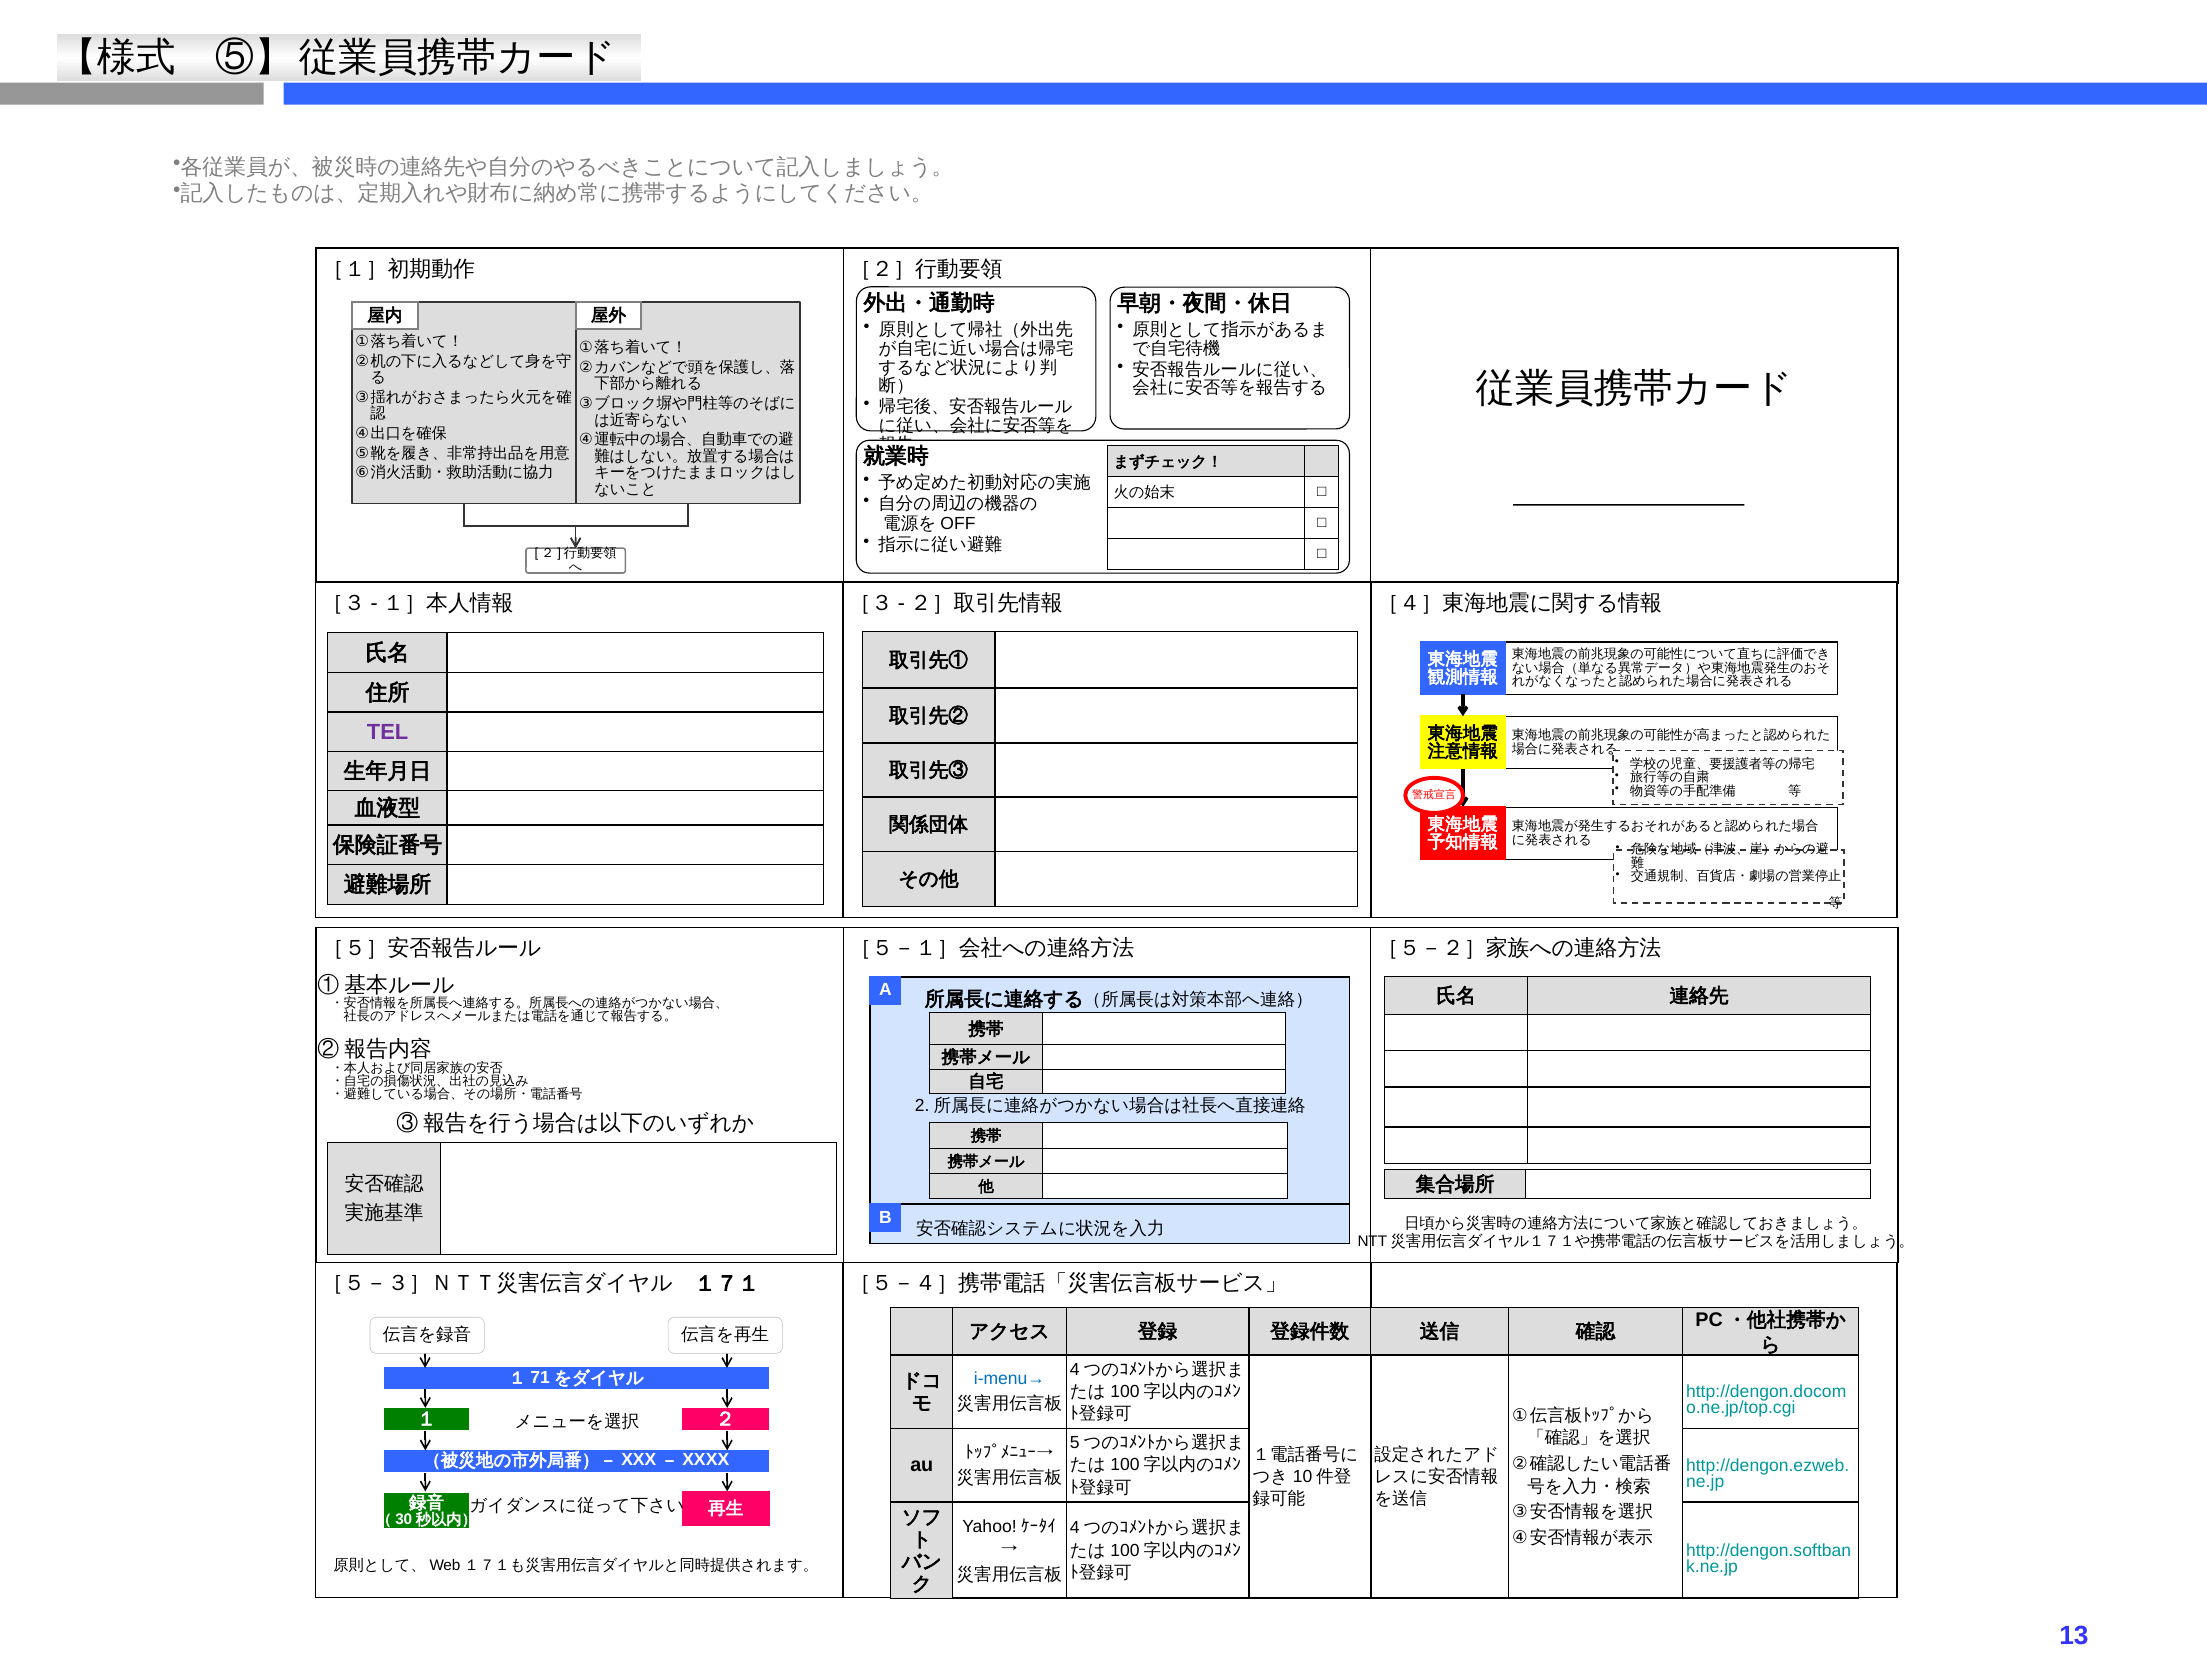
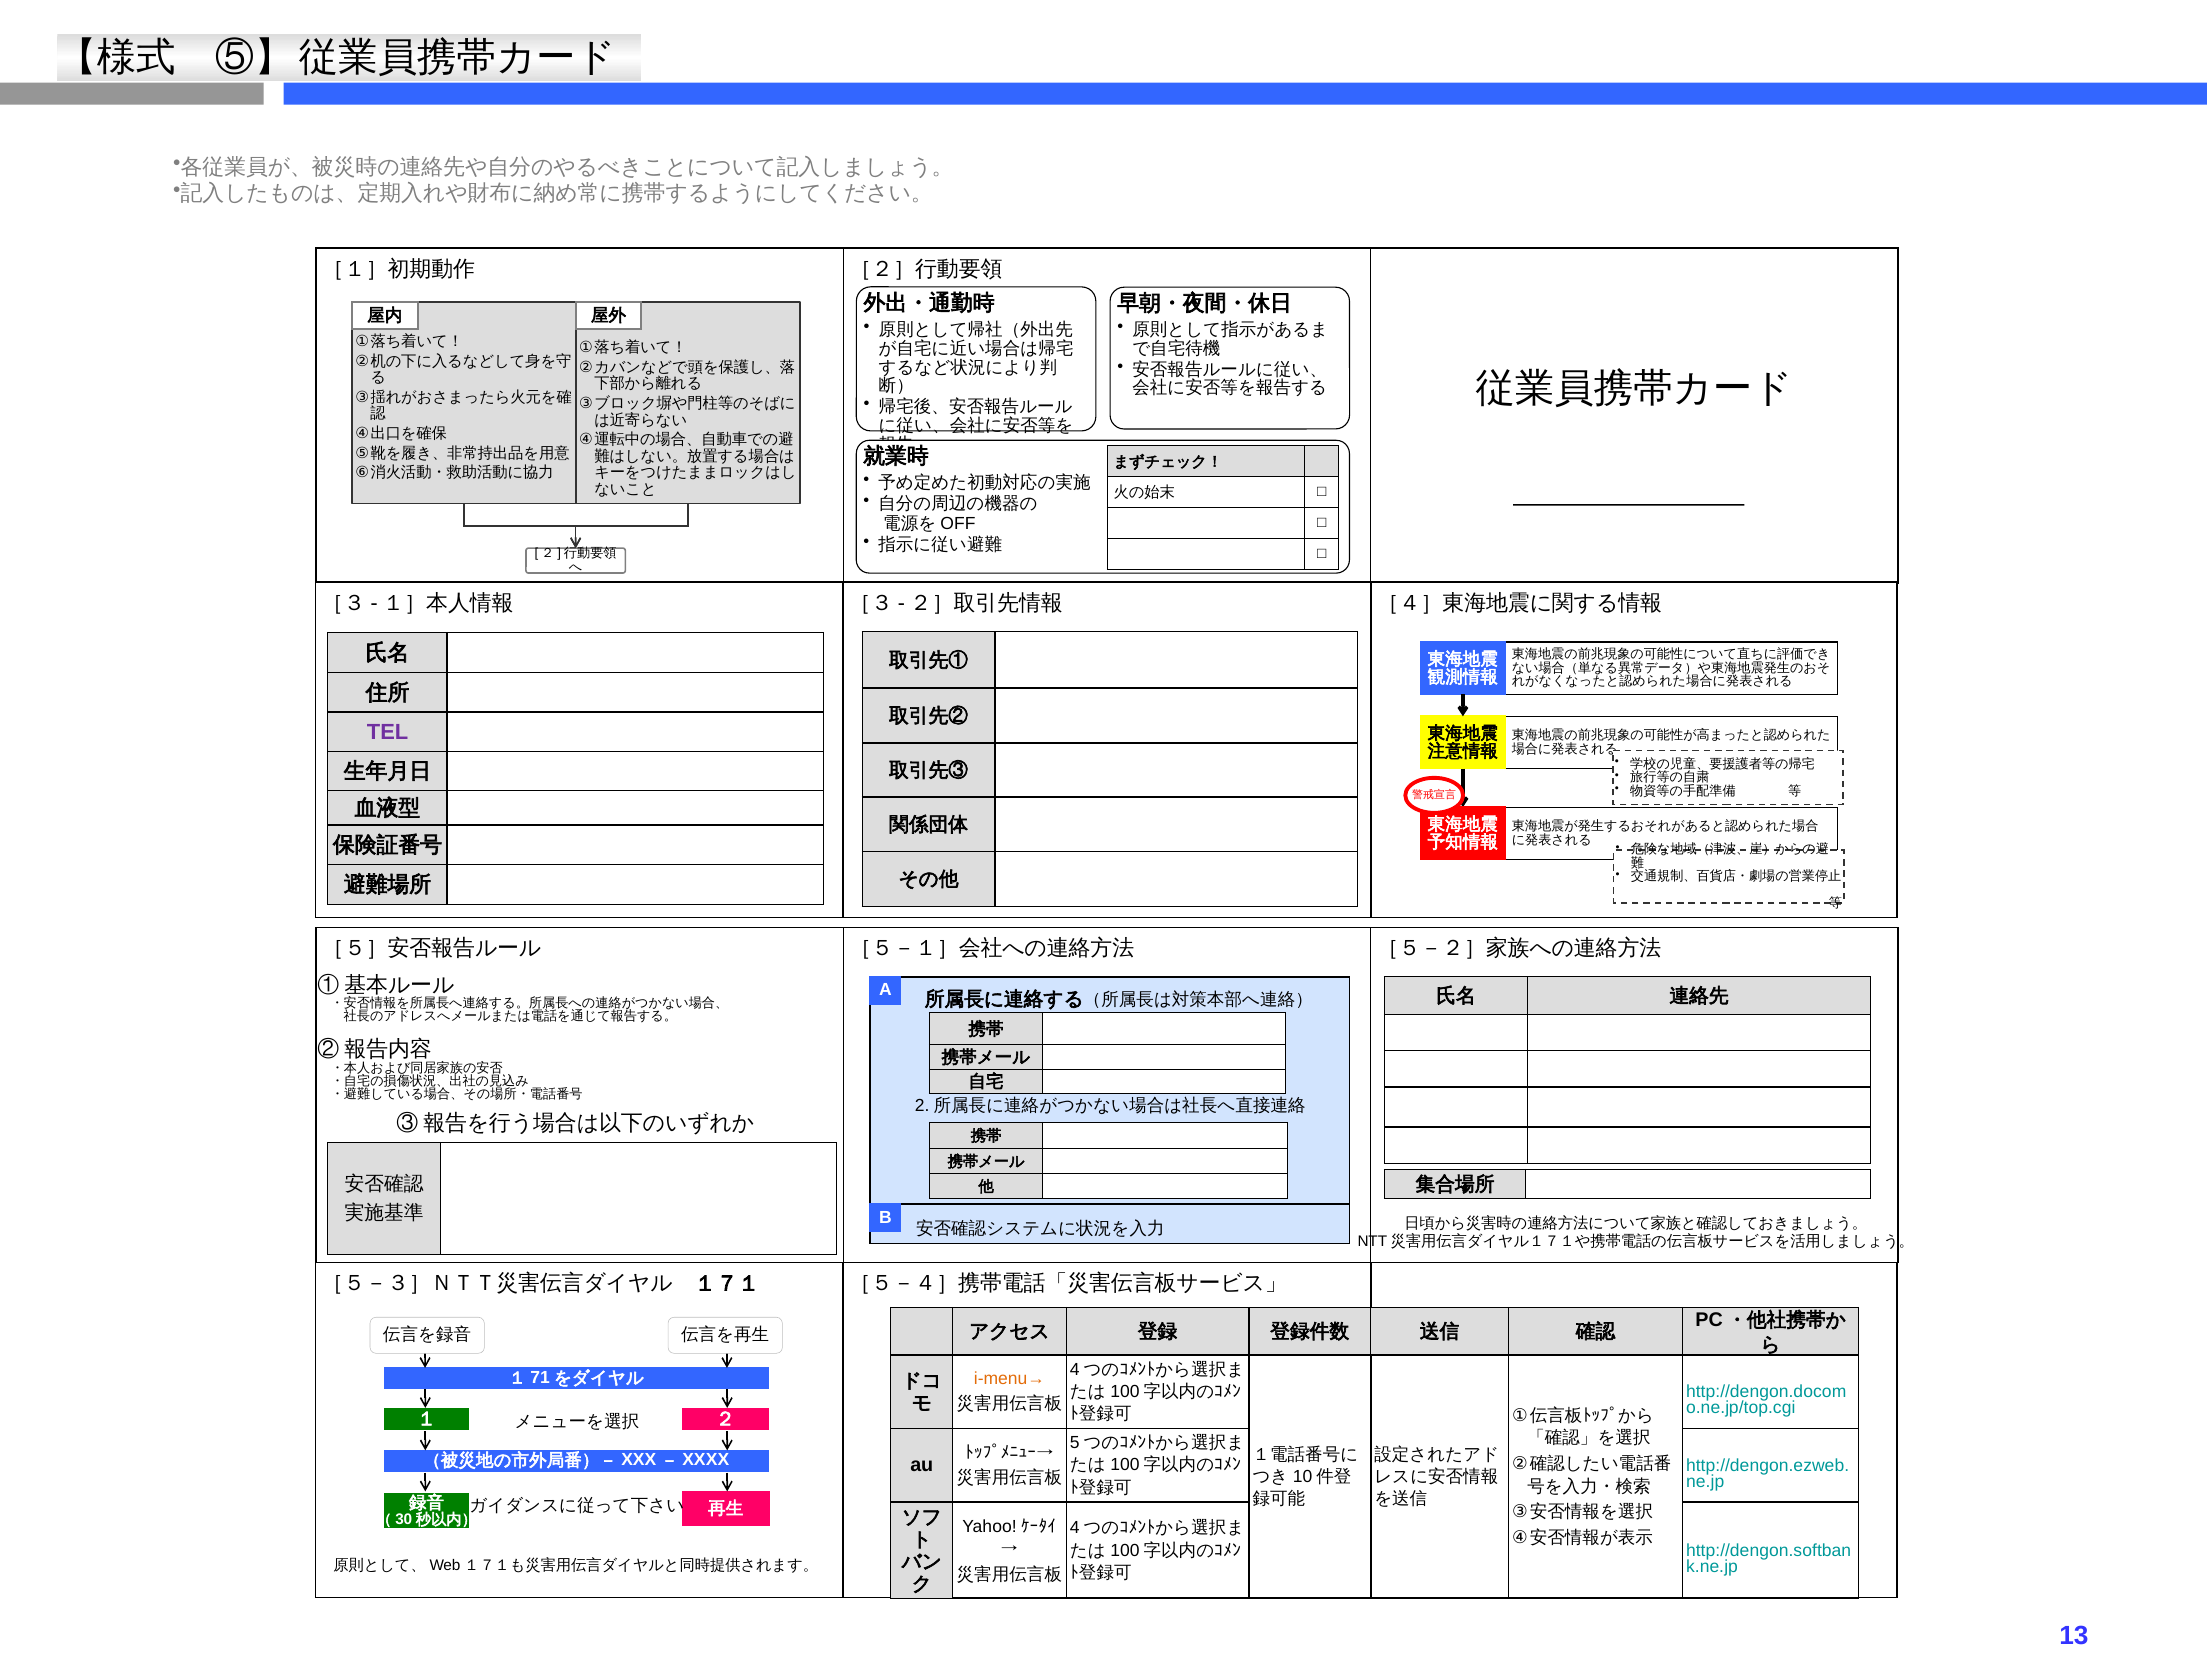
i-menu→ colour: blue -> orange (1009, 1378)
